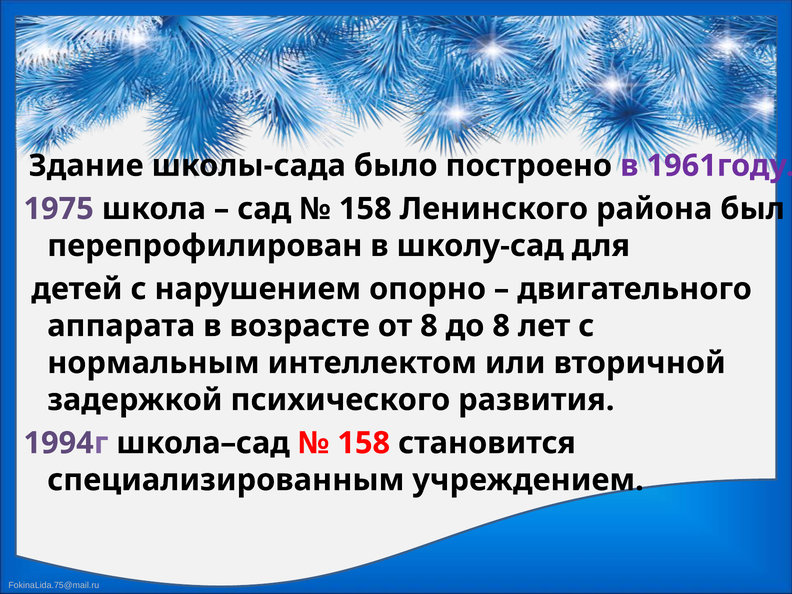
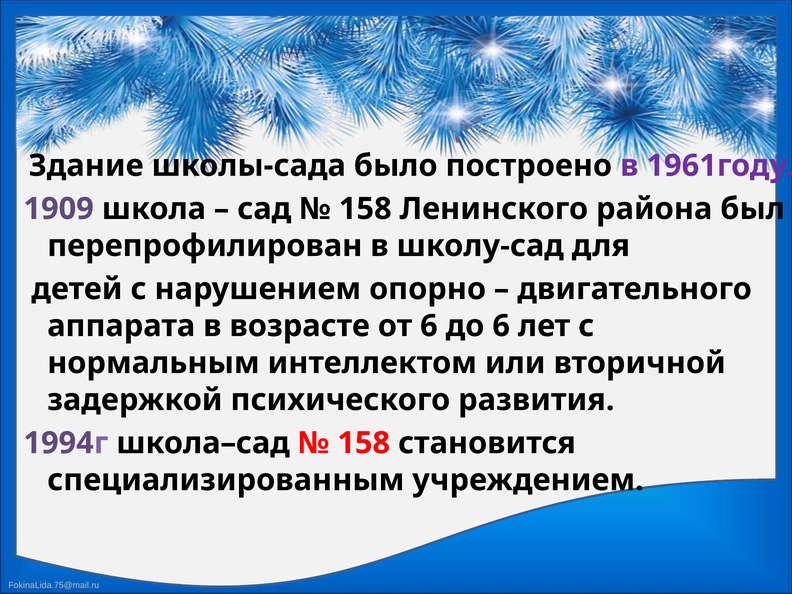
1975: 1975 -> 1909 (59, 209)
от 8: 8 -> 6 (429, 326)
до 8: 8 -> 6 (501, 326)
